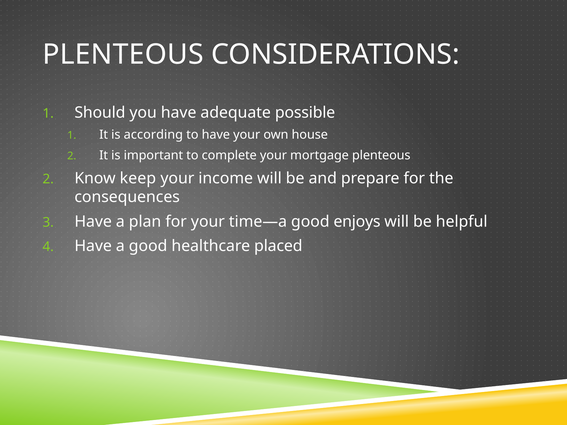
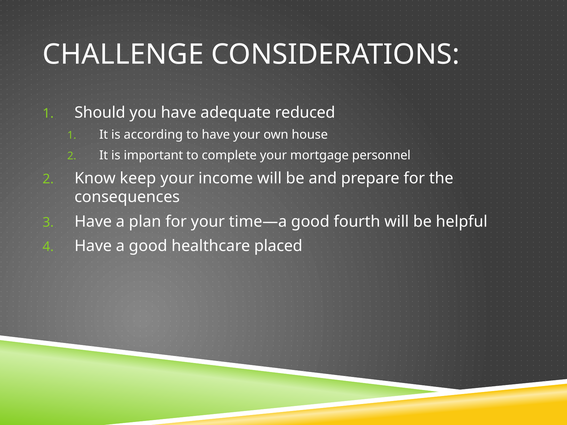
PLENTEOUS: PLENTEOUS -> CHALLENGE (123, 54)
possible: possible -> reduced (305, 113)
mortgage plenteous: plenteous -> personnel (381, 156)
enjoys: enjoys -> fourth (357, 222)
